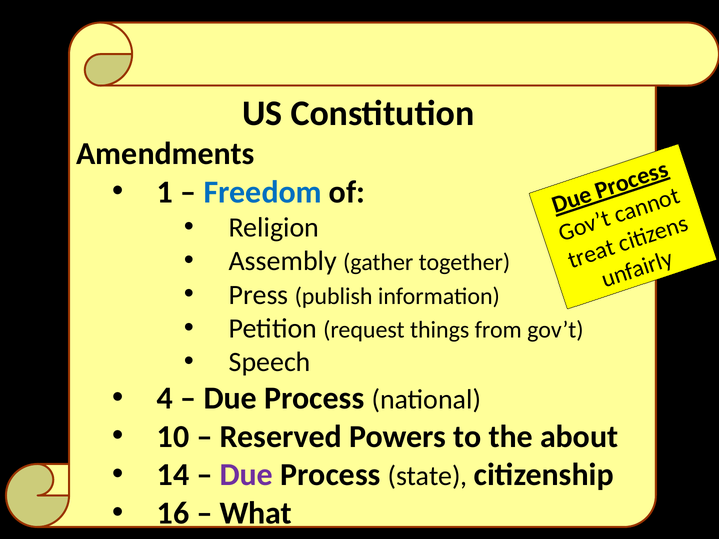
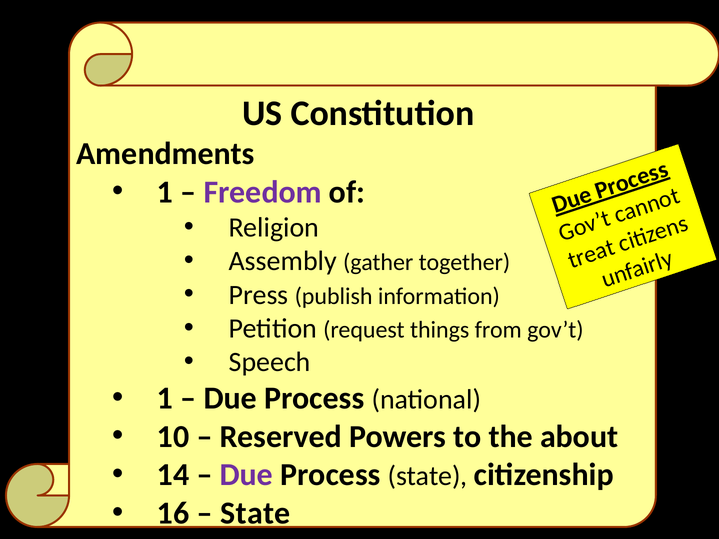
Freedom colour: blue -> purple (263, 192)
4: 4 -> 1 (165, 398)
What: What -> State (255, 513)
